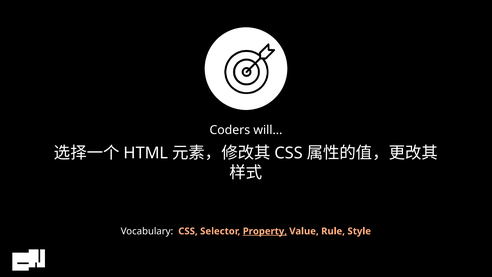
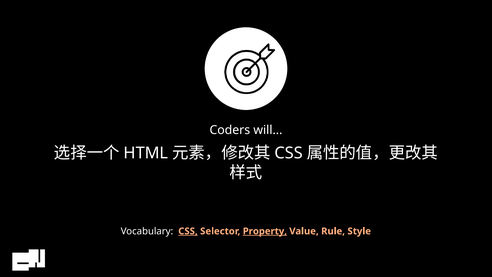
CSS underline: none -> present (188, 231)
